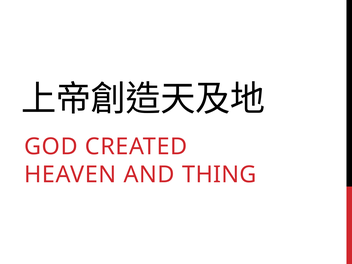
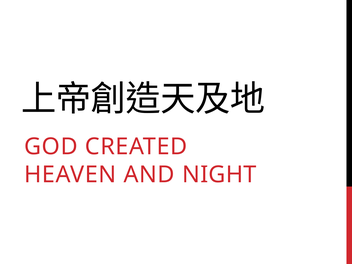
THING: THING -> NIGHT (219, 175)
